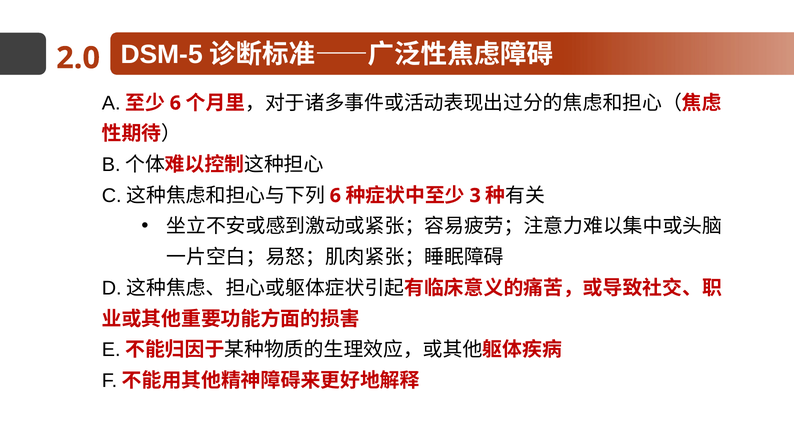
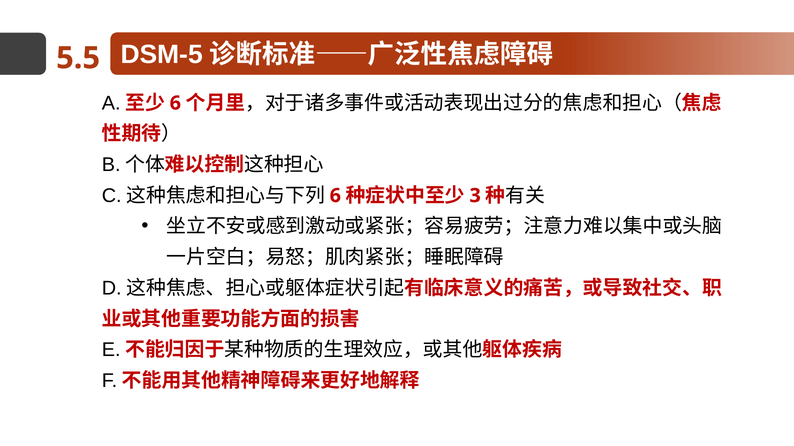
2.0: 2.0 -> 5.5 (78, 58)
